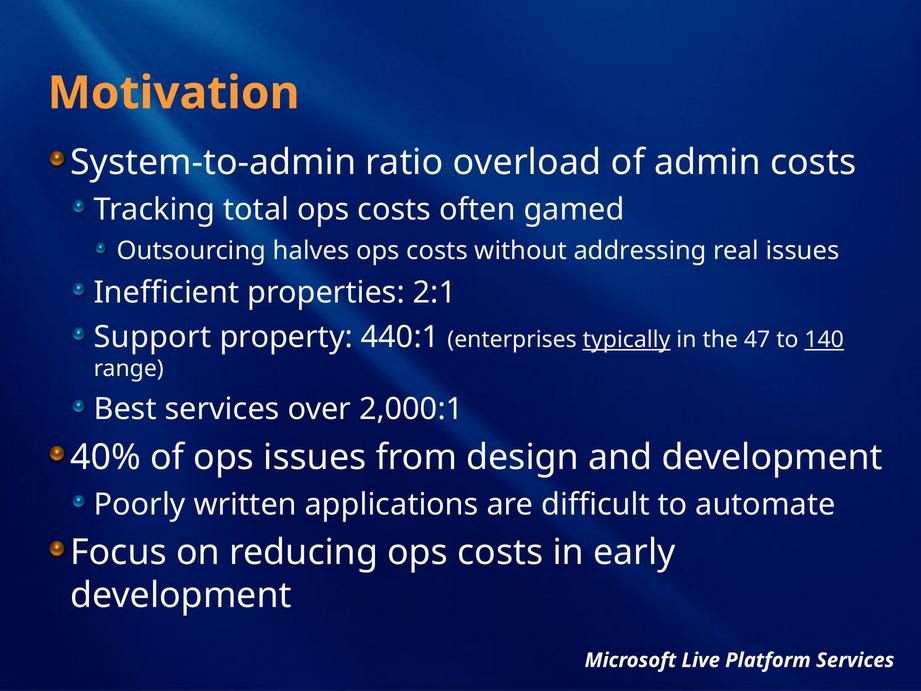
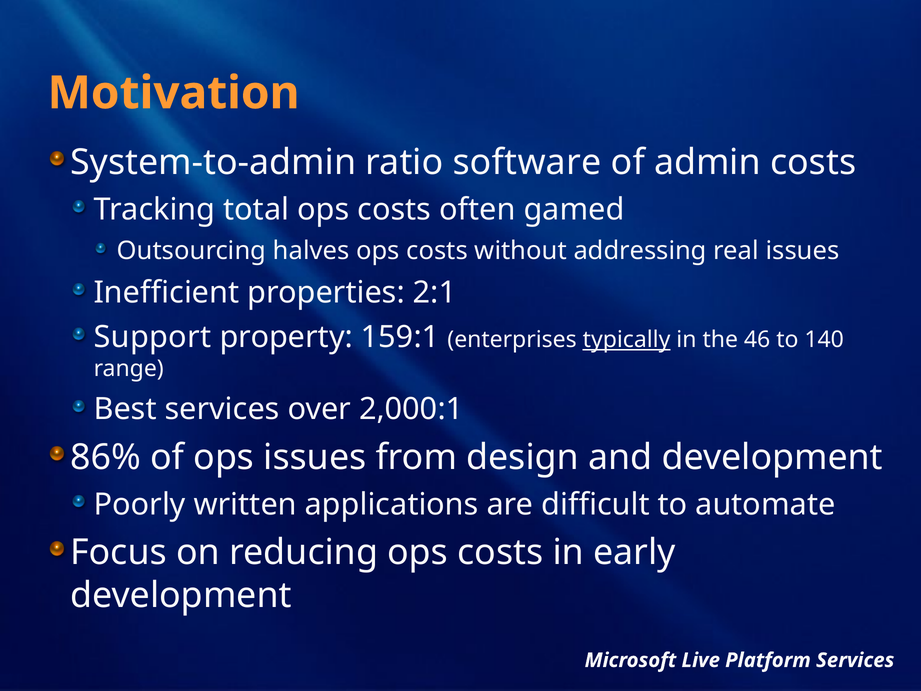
overload: overload -> software (527, 162)
440:1: 440:1 -> 159:1 (400, 337)
47: 47 -> 46 (757, 340)
140 underline: present -> none (824, 340)
40%: 40% -> 86% (106, 457)
